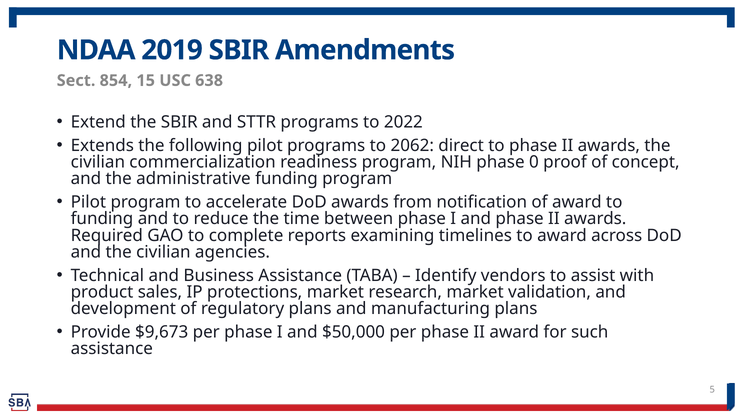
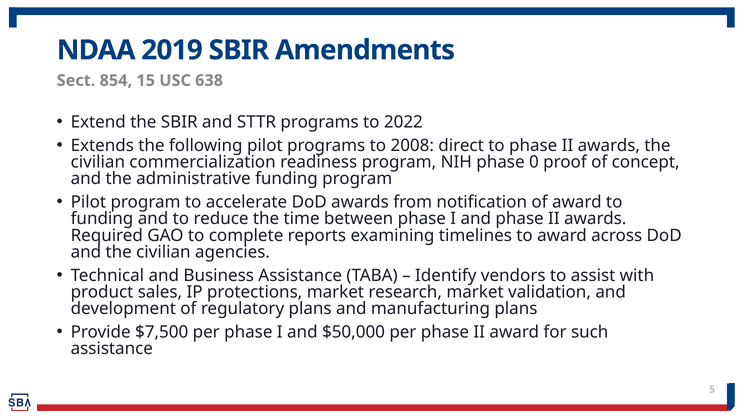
2062: 2062 -> 2008 (412, 145)
$9,673: $9,673 -> $7,500 (162, 332)
